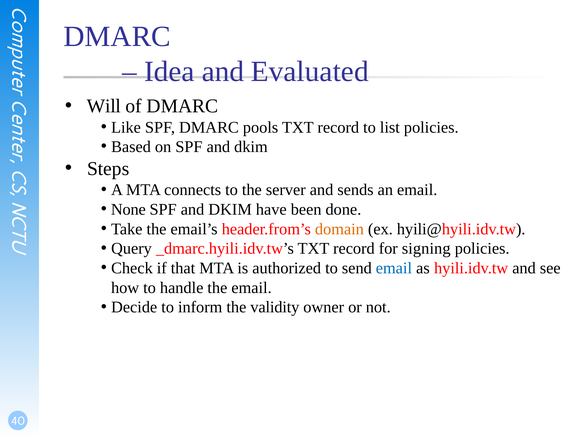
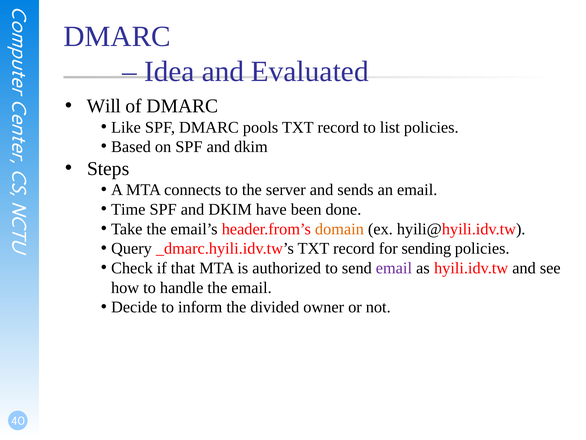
None: None -> Time (128, 209)
signing: signing -> sending (426, 248)
email colour: blue -> purple (394, 268)
validity: validity -> divided (275, 307)
